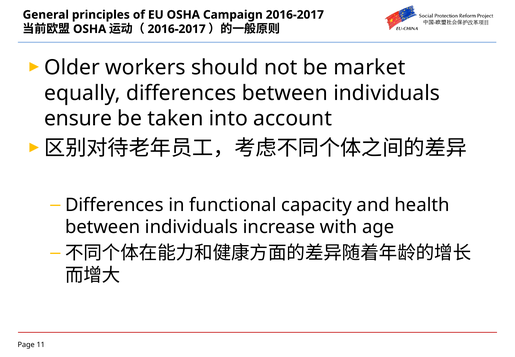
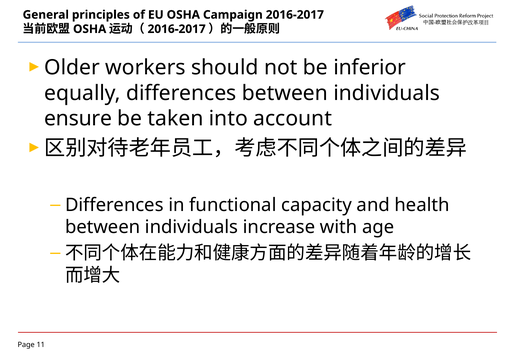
market: market -> inferior (370, 68)
